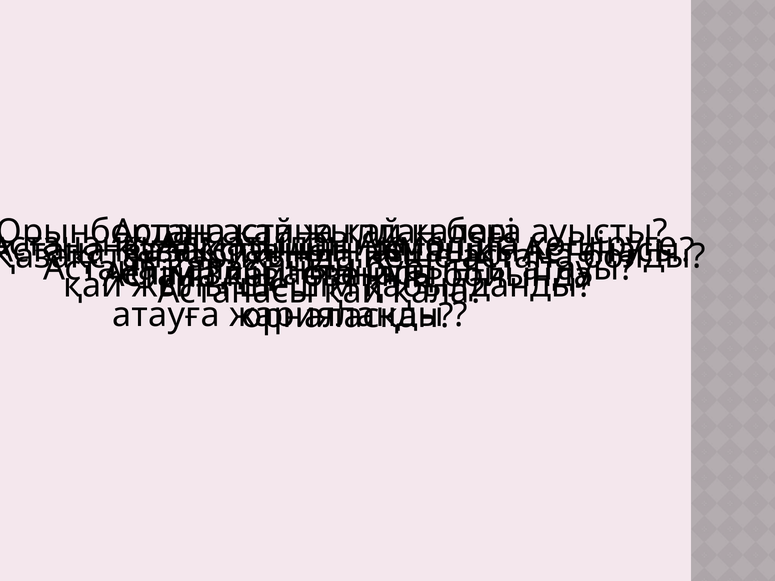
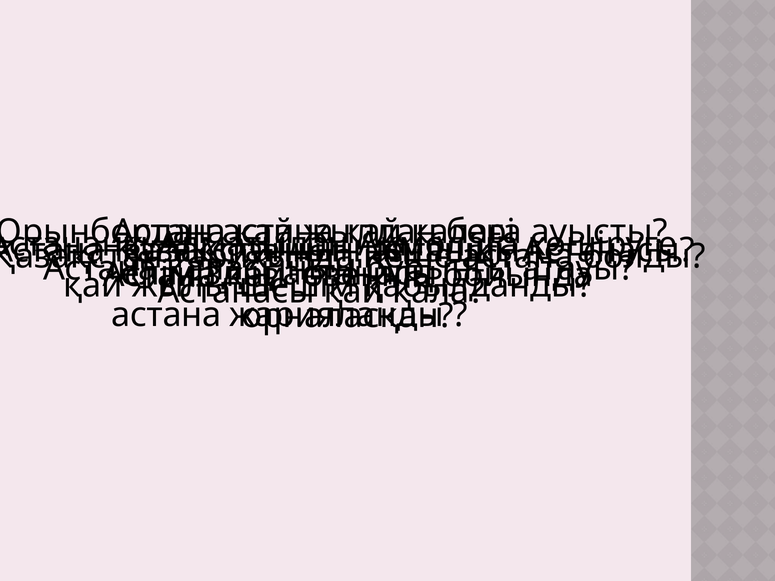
атауға: атауға -> астана (166, 315)
